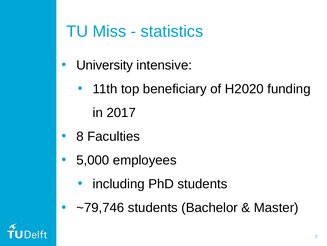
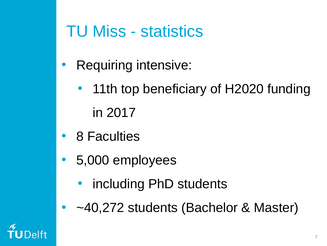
University: University -> Requiring (105, 65)
~79,746: ~79,746 -> ~40,272 (100, 207)
